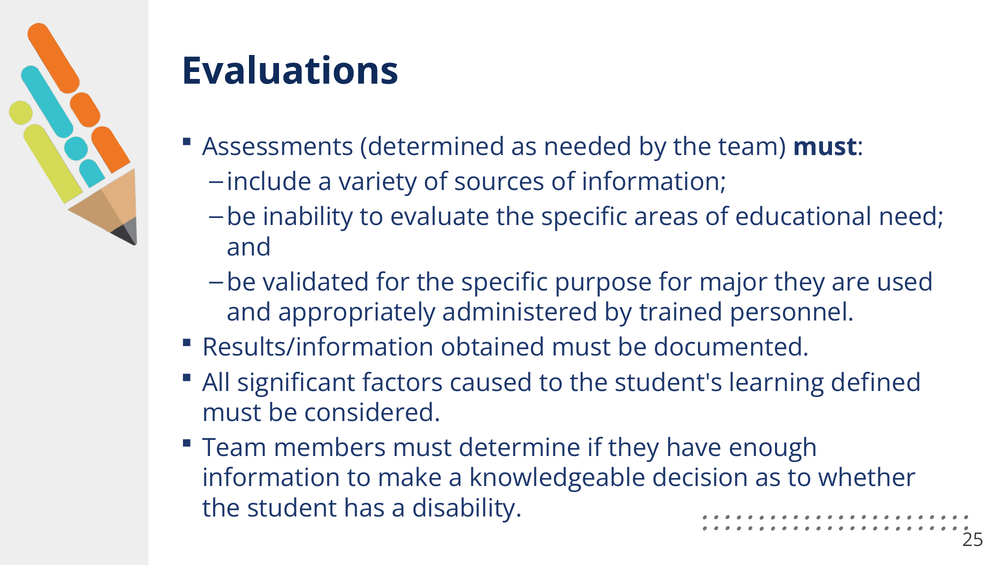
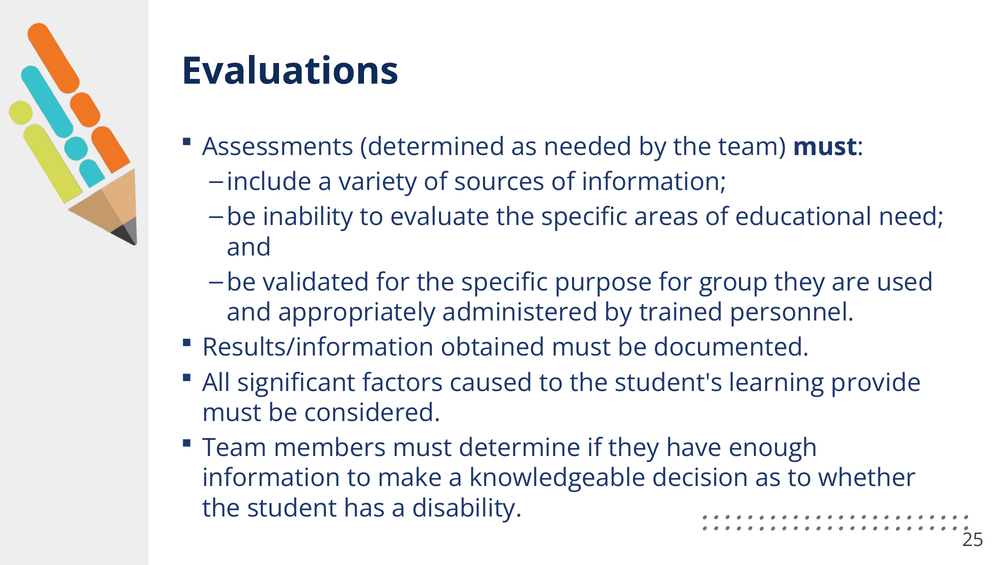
major: major -> group (734, 283)
defined: defined -> provide (876, 383)
